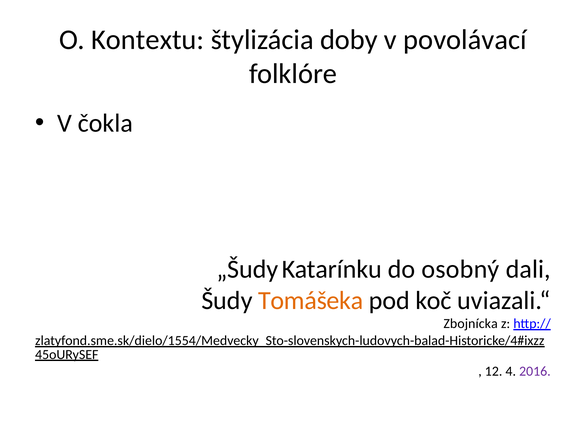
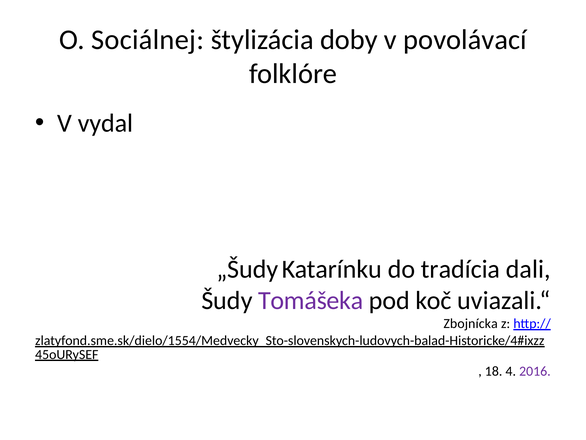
Kontextu: Kontextu -> Sociálnej (148, 40)
čokla: čokla -> vydal (105, 123)
osobný: osobný -> tradícia (461, 269)
Tomášeka colour: orange -> purple (311, 300)
12: 12 -> 18 (494, 371)
